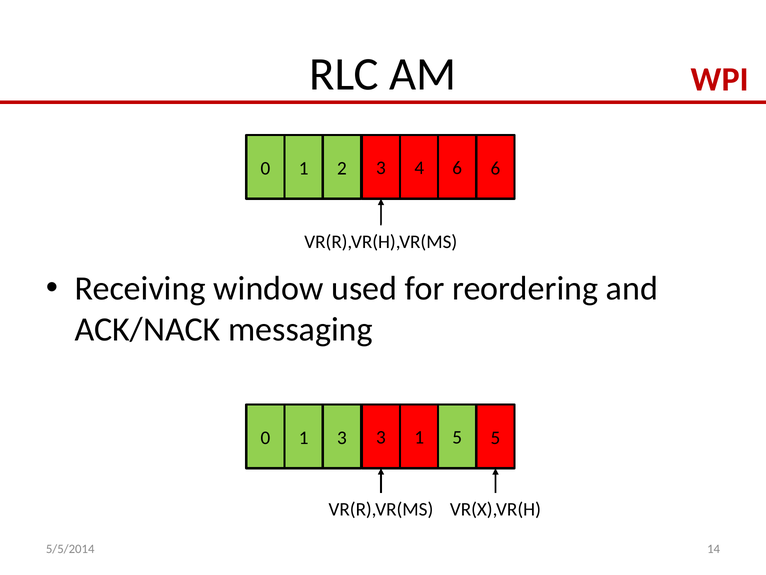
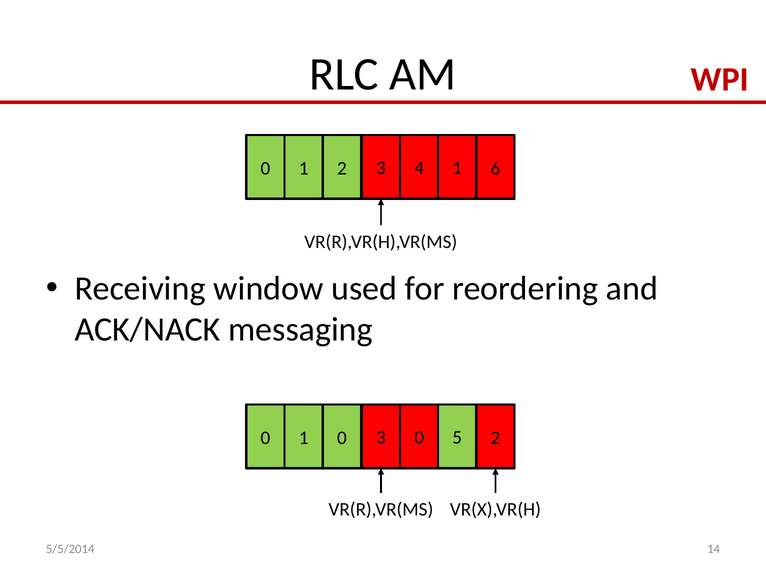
4 6: 6 -> 1 (457, 168)
1 3: 3 -> 0 (342, 437)
3 1: 1 -> 0 (419, 437)
5 5: 5 -> 2 (495, 437)
